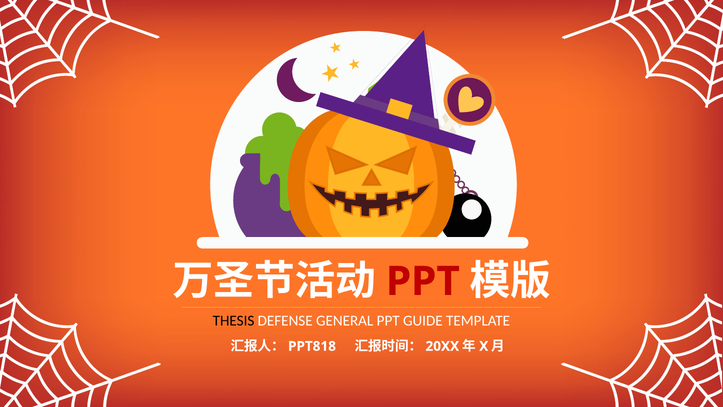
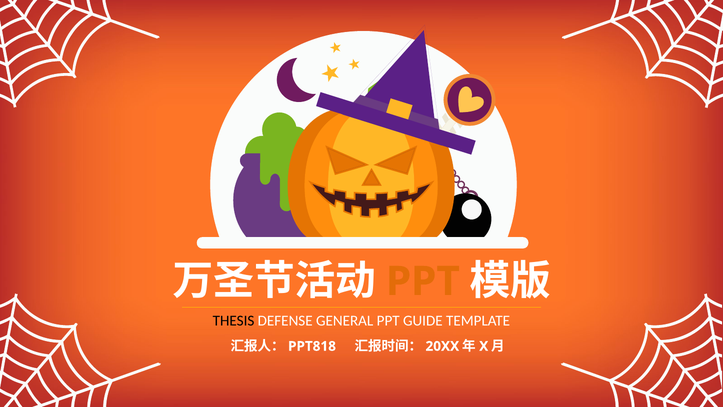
PPT colour: red -> orange (423, 281)
